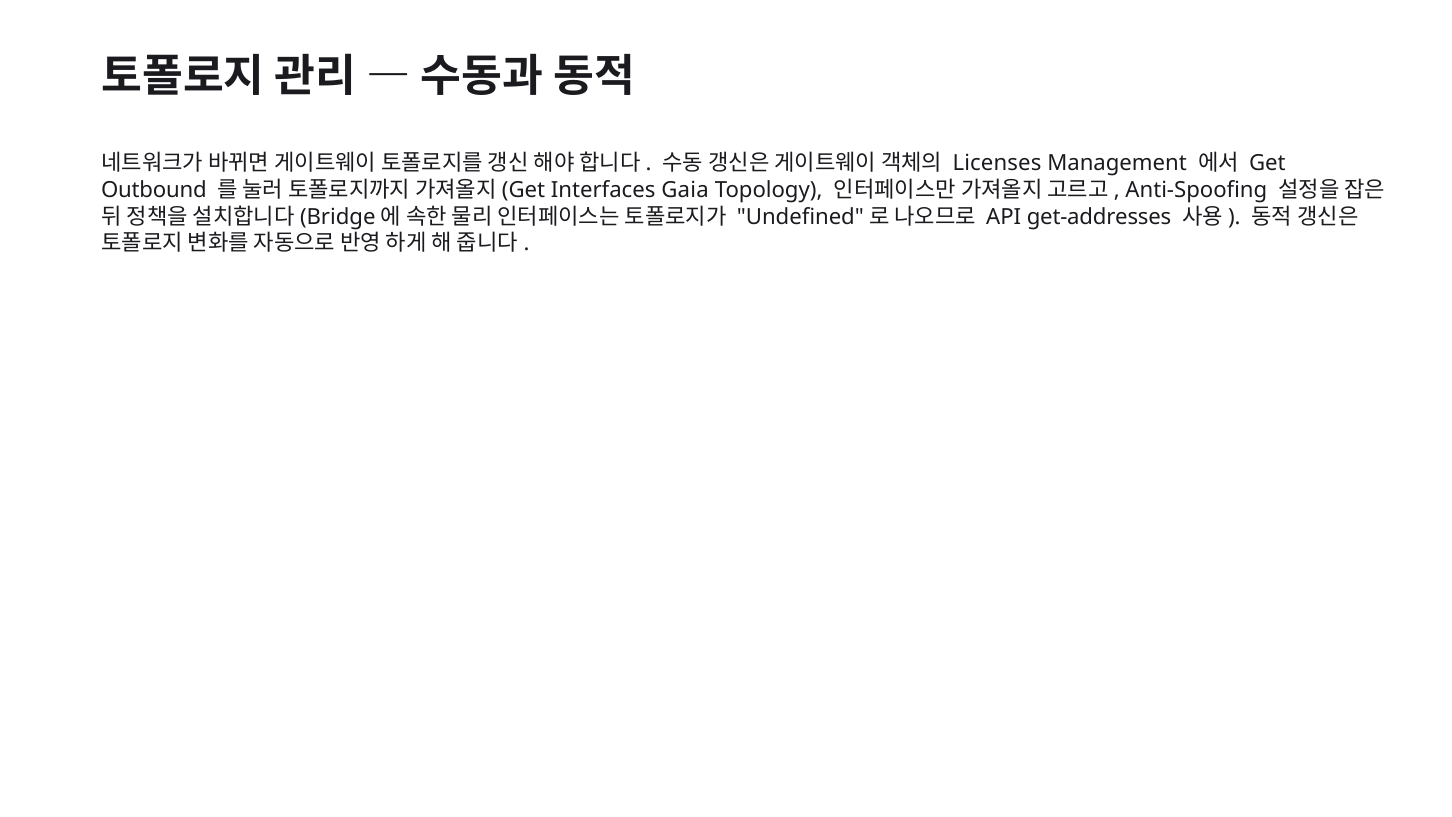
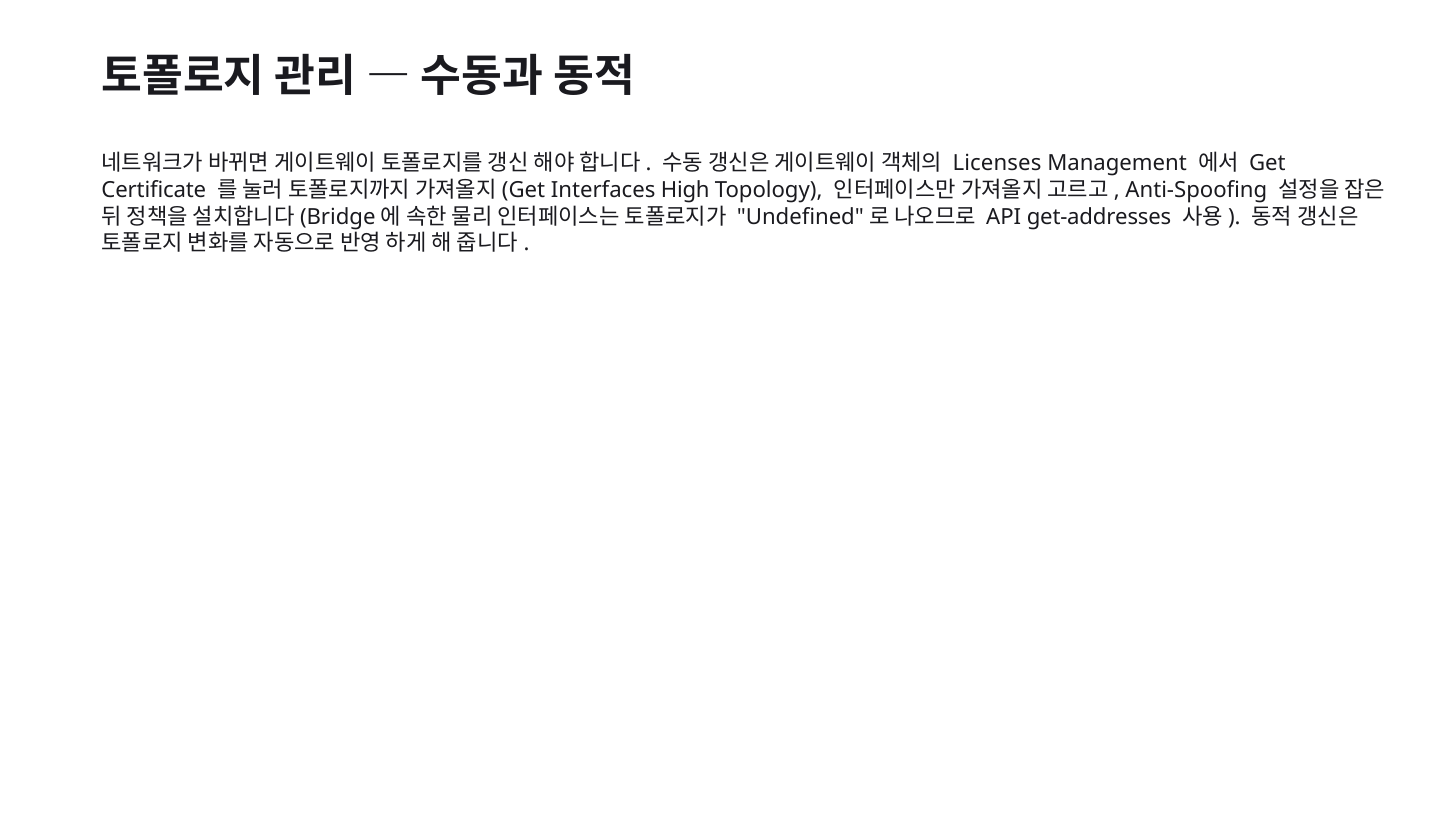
Outbound: Outbound -> Certificate (154, 190)
Gaia: Gaia -> High (685, 190)
